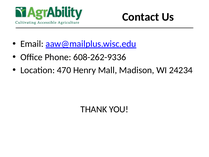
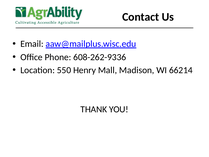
470: 470 -> 550 (64, 70)
24234: 24234 -> 66214 (181, 70)
